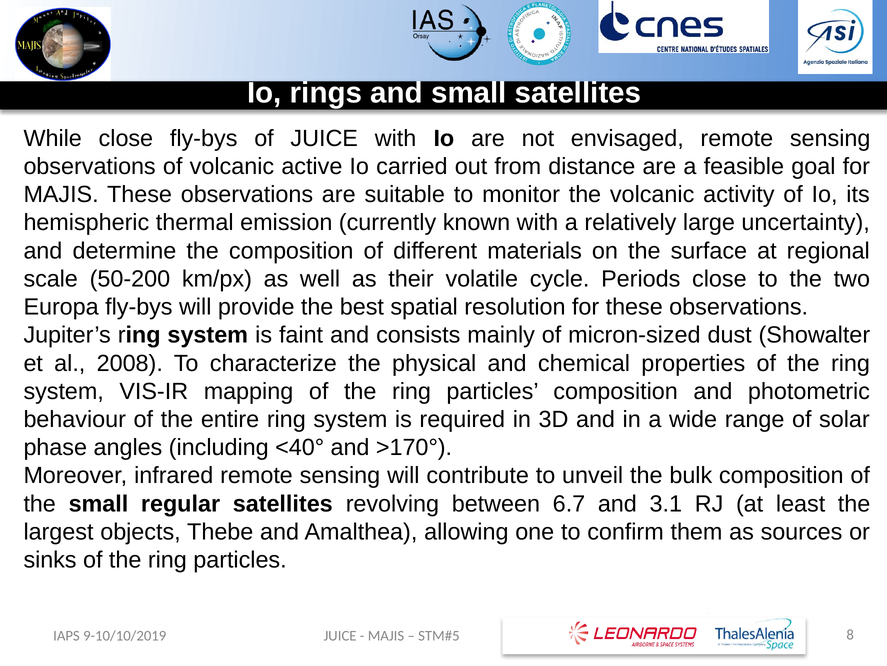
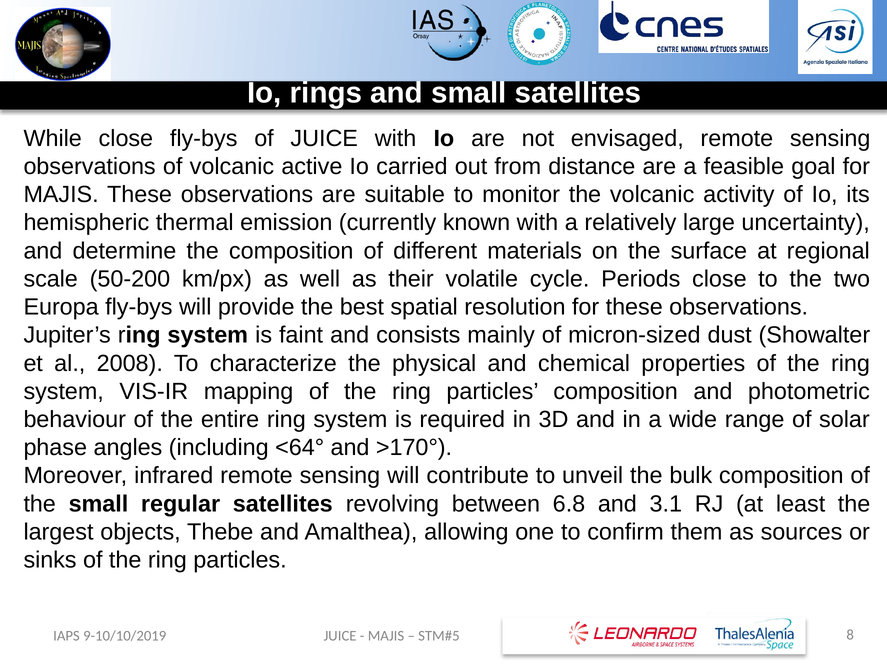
<40°: <40° -> <64° (300, 447)
6.7: 6.7 -> 6.8 (569, 503)
